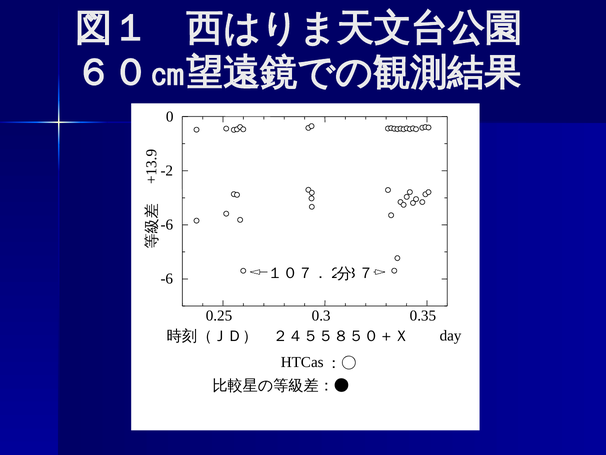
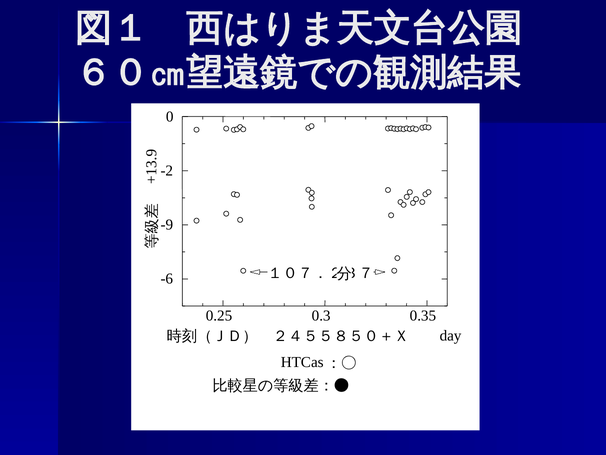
-6: -6 -> -9 (167, 224)
